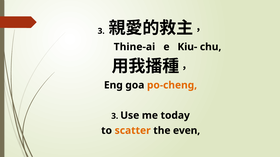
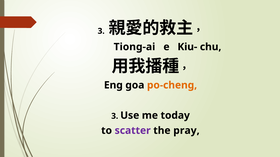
Thine-ai: Thine-ai -> Tiong-ai (134, 47)
scatter colour: orange -> purple (133, 131)
even: even -> pray (186, 131)
